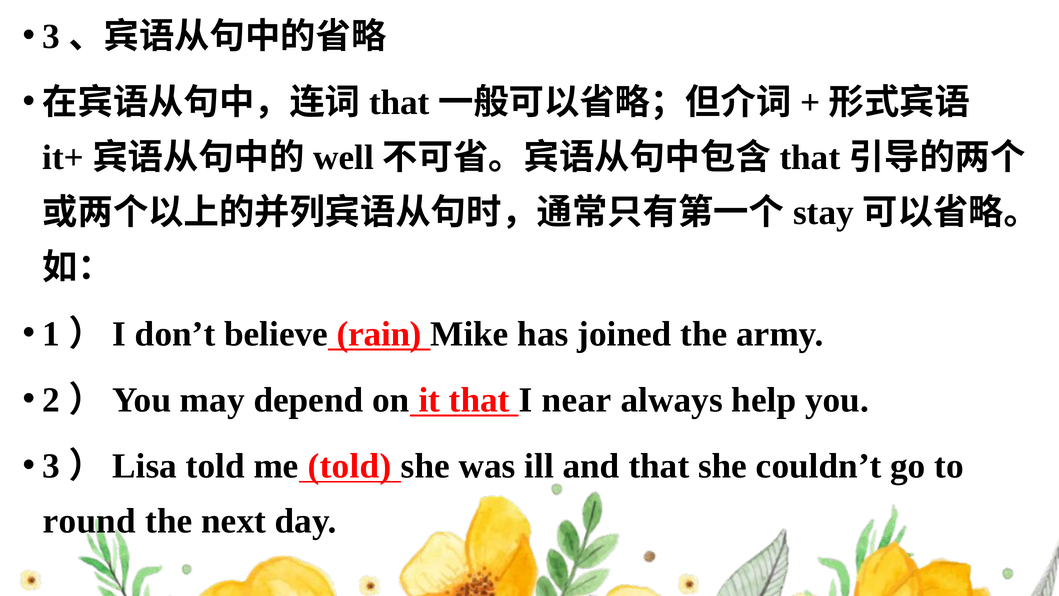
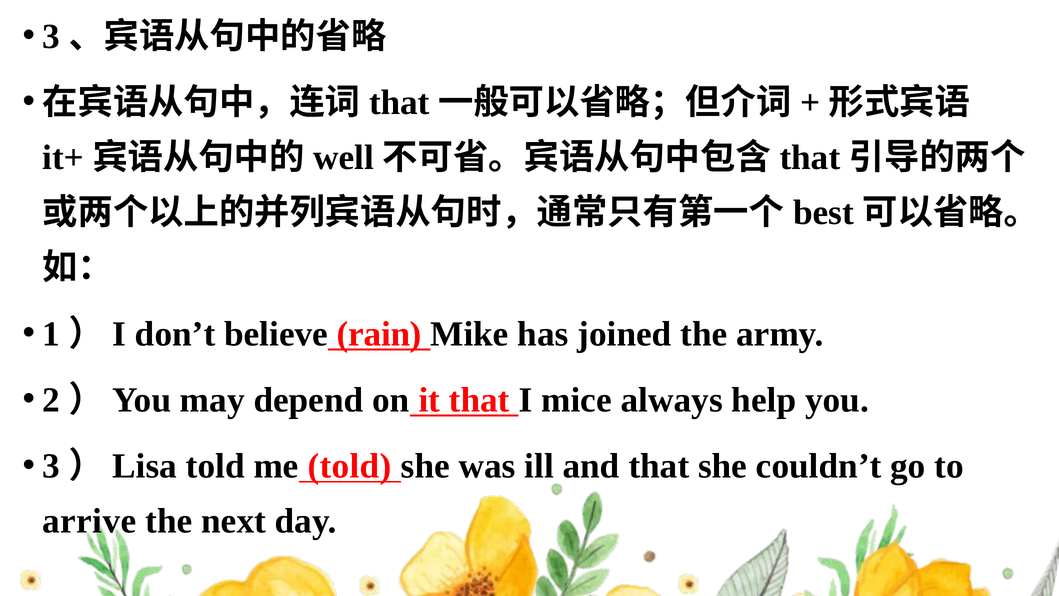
stay: stay -> best (823, 213)
near: near -> mice (577, 400)
round: round -> arrive (89, 521)
